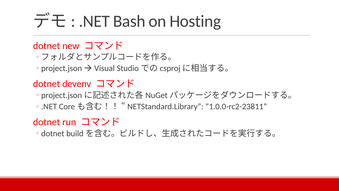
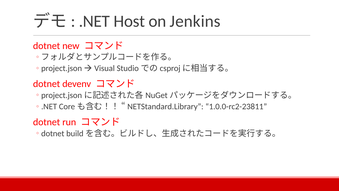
Bash: Bash -> Host (129, 21)
Hosting: Hosting -> Jenkins (195, 21)
